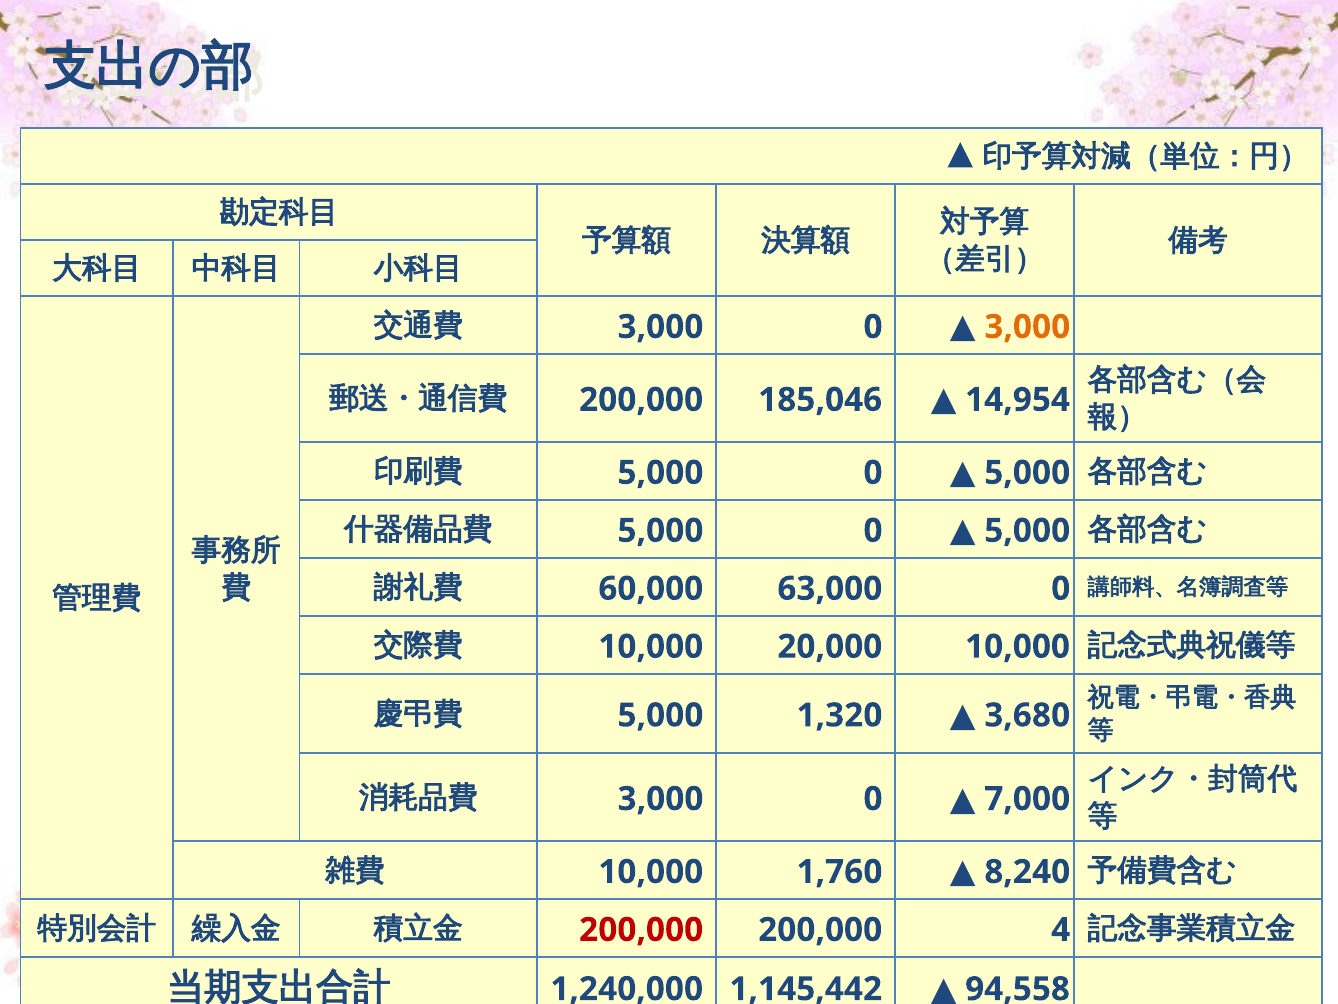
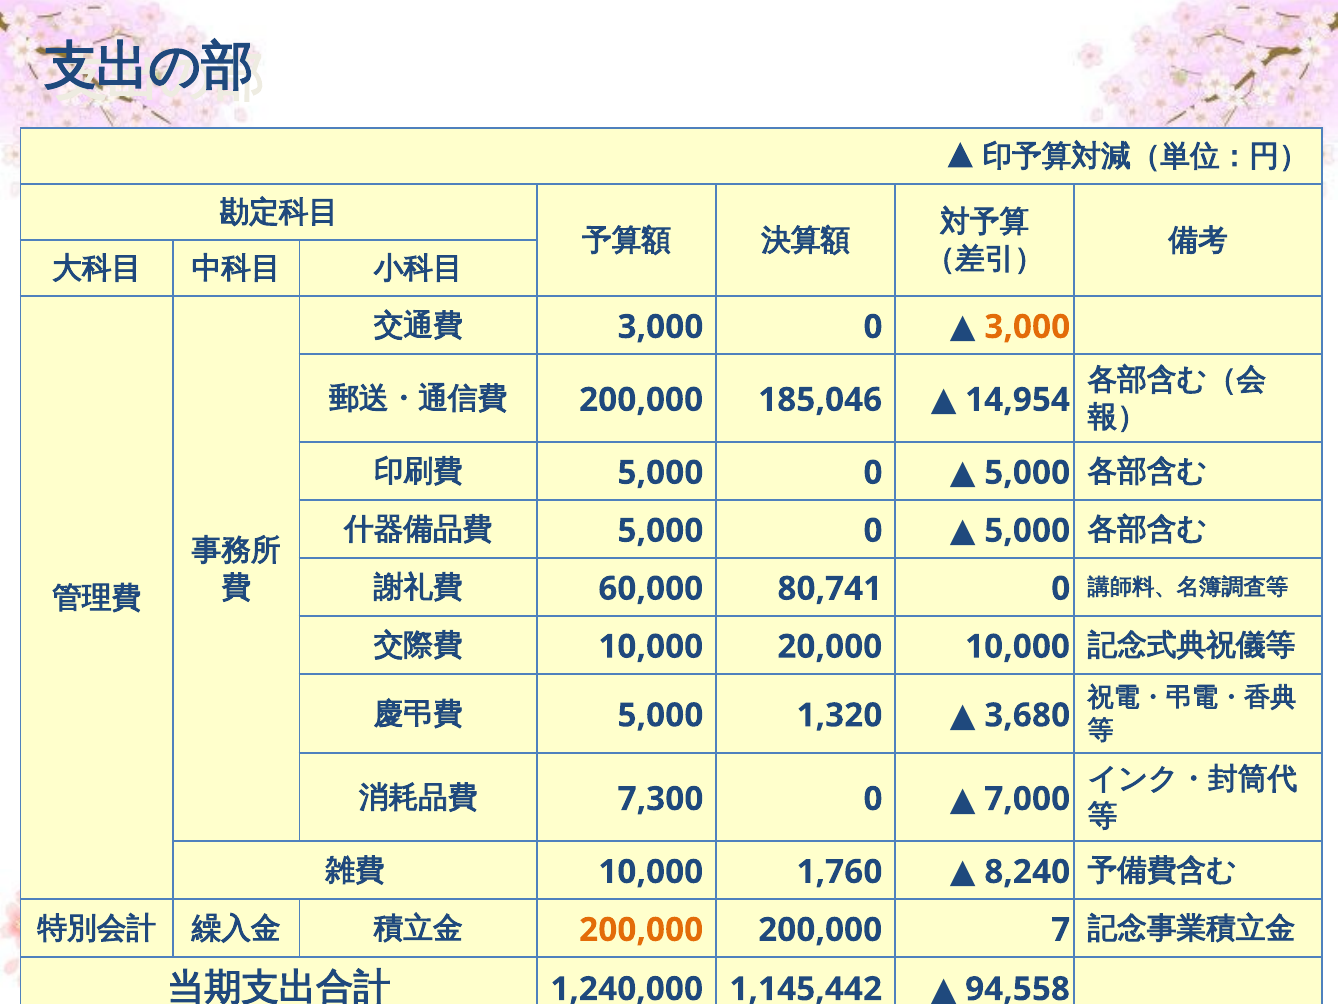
63,000: 63,000 -> 80,741 (830, 588)
3,000: 3,000 -> 7,300 (660, 799)
200,000 colour: red -> orange (641, 929)
4: 4 -> 7 (1061, 929)
